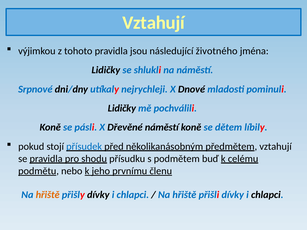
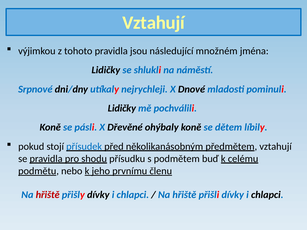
životného: životného -> množném (217, 51)
Dřevěné náměstí: náměstí -> ohýbaly (162, 127)
hřiště colour: orange -> red (48, 195)
